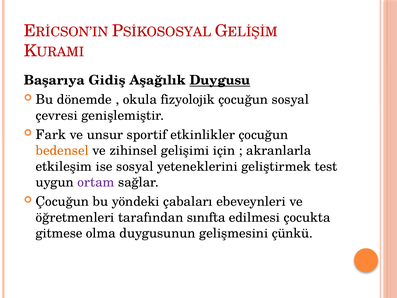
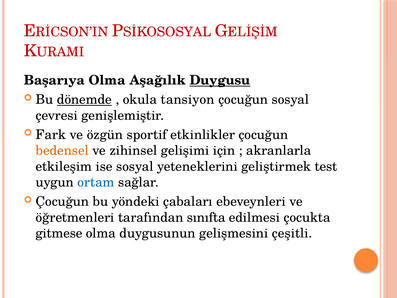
Başarıya Gidiş: Gidiş -> Olma (107, 80)
dönemde underline: none -> present (84, 99)
fizyolojik: fizyolojik -> tansiyon (188, 99)
unsur: unsur -> özgün (105, 135)
ortam colour: purple -> blue (96, 182)
çünkü: çünkü -> çeşitli (292, 233)
